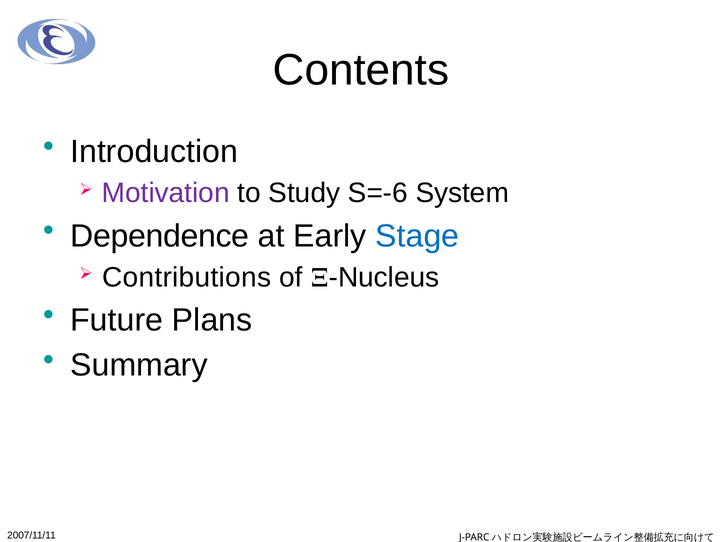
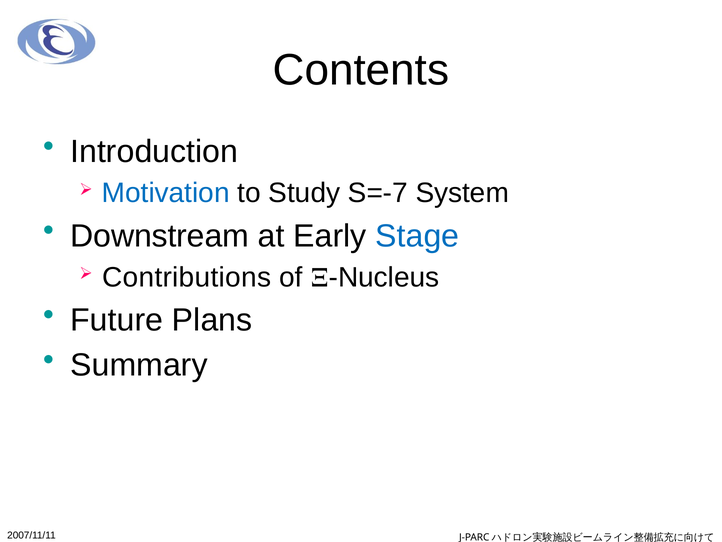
Motivation colour: purple -> blue (166, 193)
S=-6: S=-6 -> S=-7 (378, 193)
Dependence: Dependence -> Downstream (160, 236)
